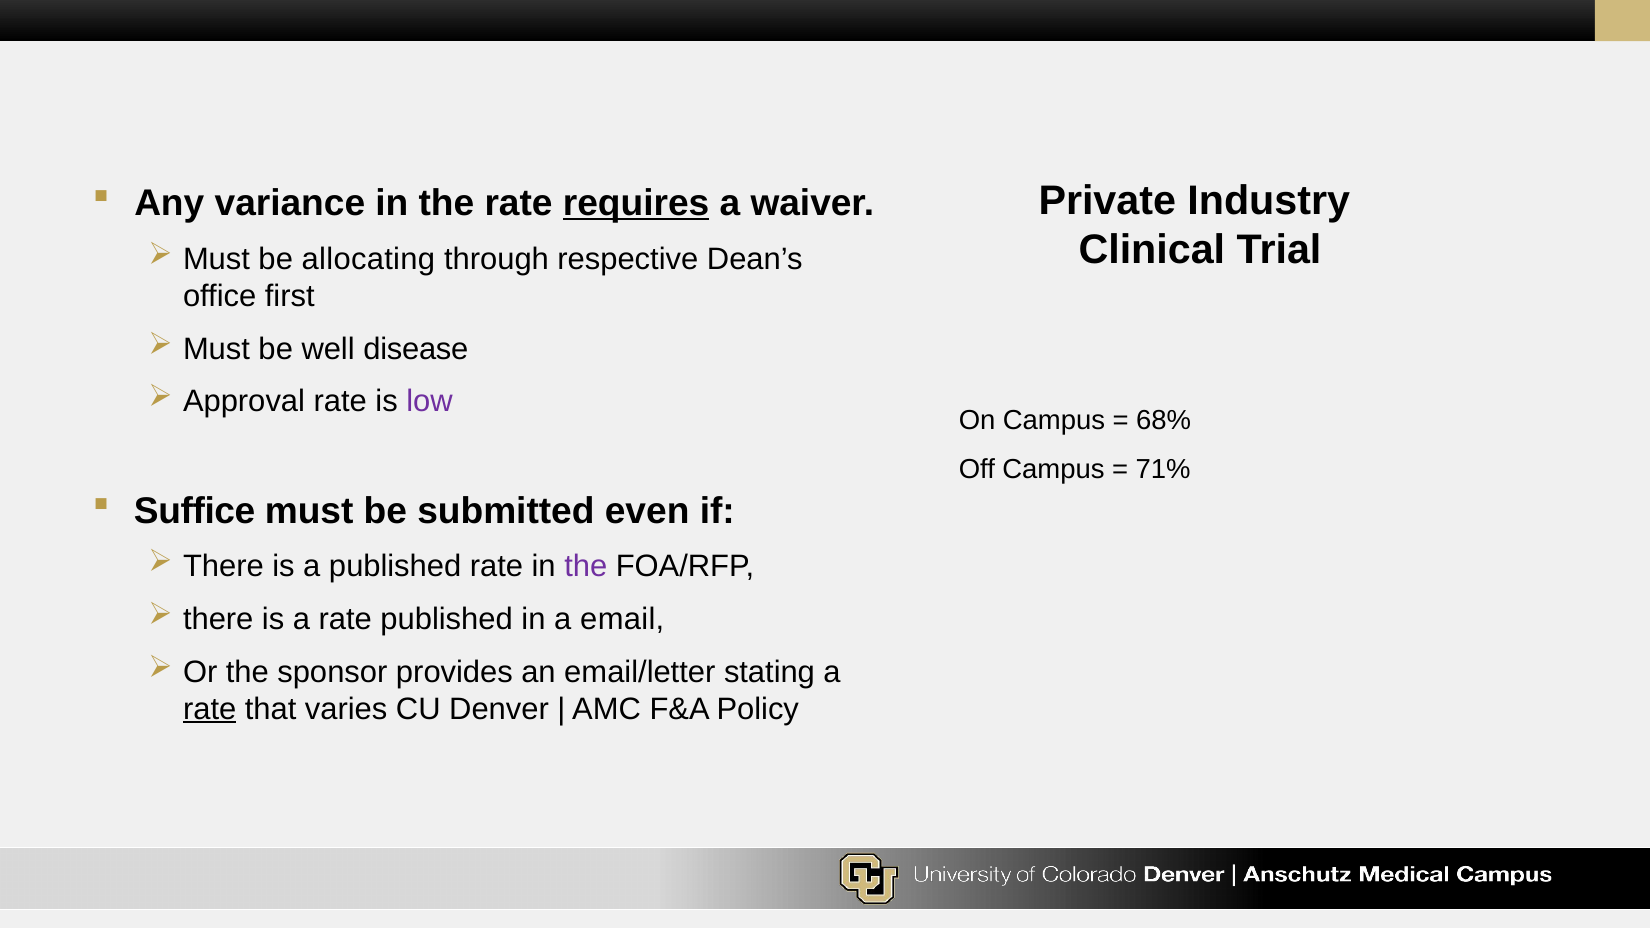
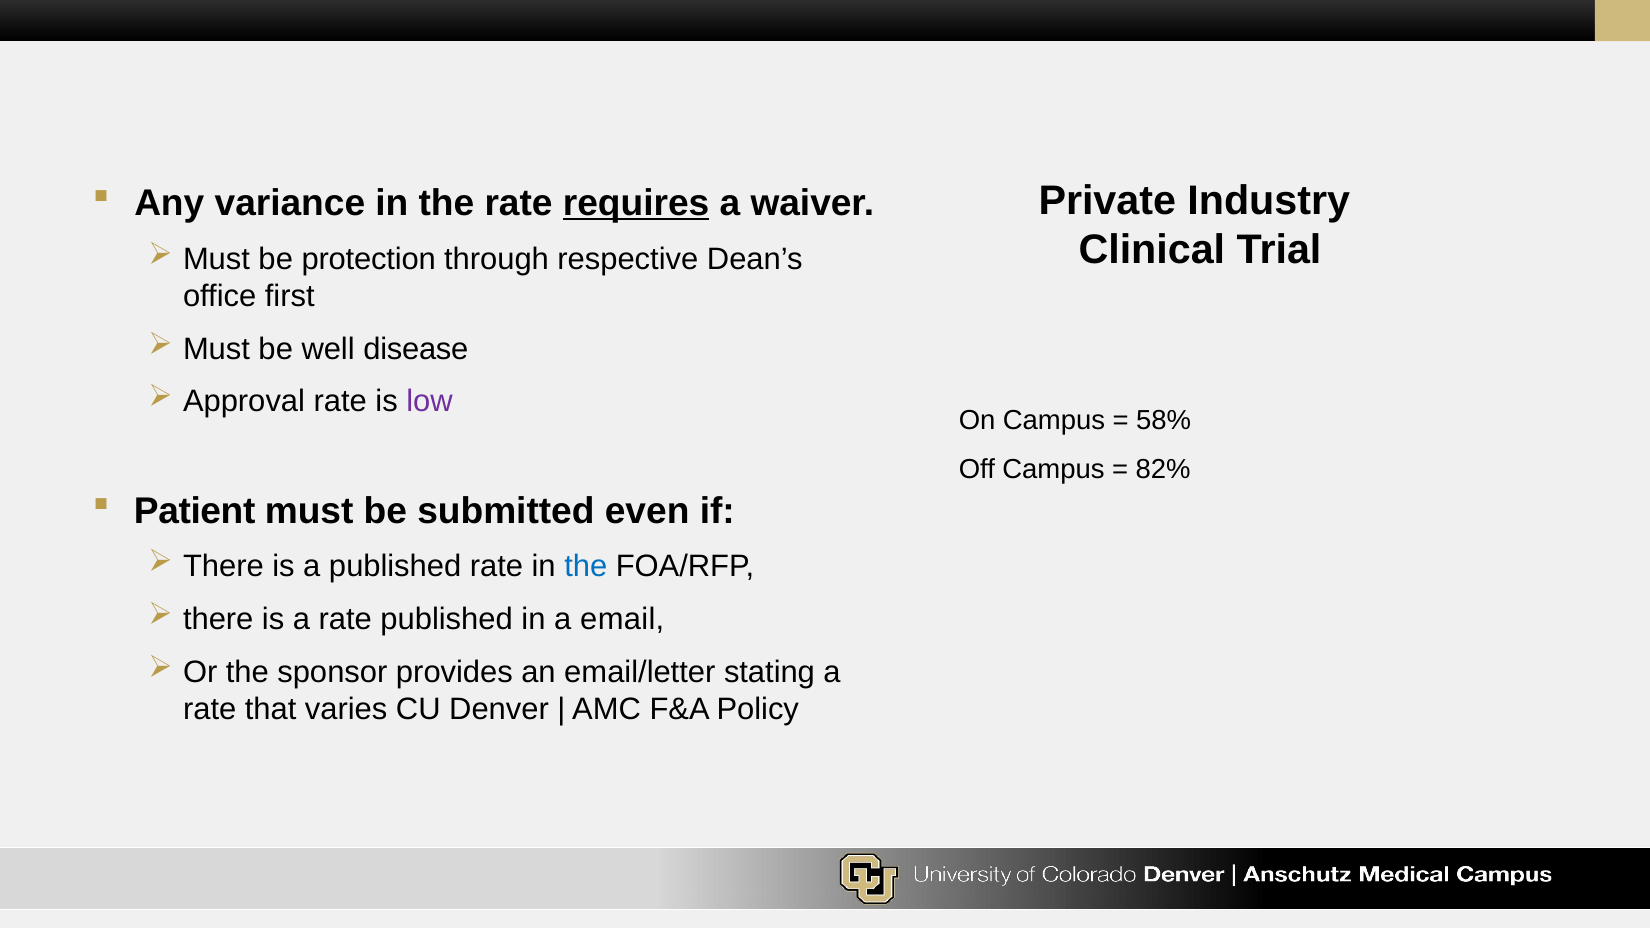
allocating: allocating -> protection (369, 259)
68%: 68% -> 58% (1164, 421)
71%: 71% -> 82% (1163, 469)
Suffice: Suffice -> Patient (195, 511)
the colour: purple -> blue (586, 567)
rate underline: present -> none (210, 709)
